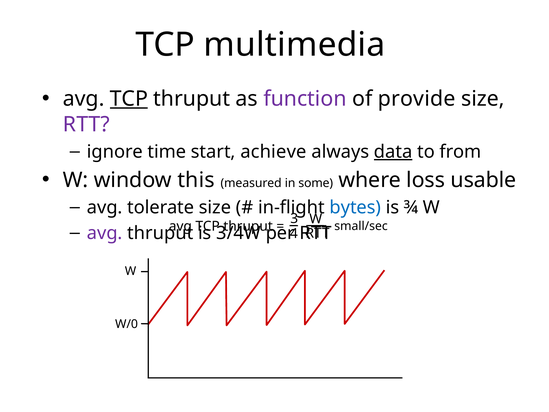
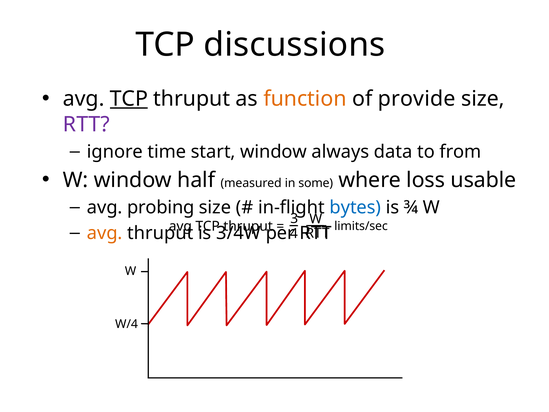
multimedia: multimedia -> discussions (294, 45)
function colour: purple -> orange (305, 99)
start achieve: achieve -> window (274, 152)
data underline: present -> none (393, 152)
this: this -> half (196, 180)
tolerate: tolerate -> probing (161, 207)
small/sec: small/sec -> limits/sec (361, 226)
avg colour: purple -> orange (105, 233)
W/0: W/0 -> W/4 (127, 324)
